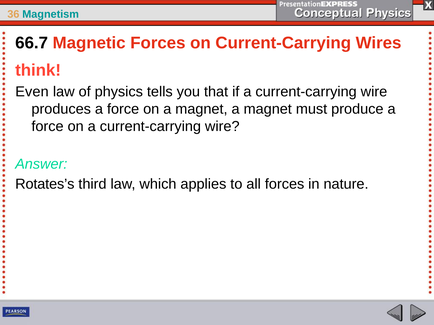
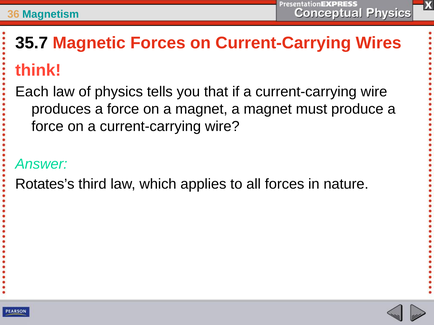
66.7: 66.7 -> 35.7 (32, 43)
Even: Even -> Each (32, 92)
